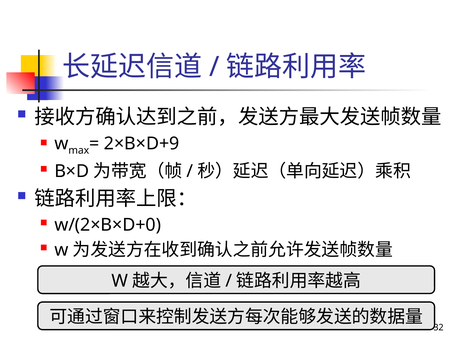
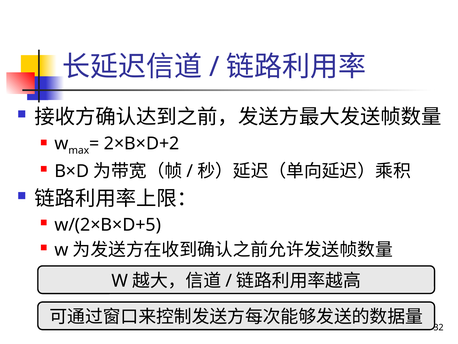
2×B×D+9: 2×B×D+9 -> 2×B×D+2 (142, 143)
w/(2×B×D+0: w/(2×B×D+0 -> w/(2×B×D+5 (108, 225)
